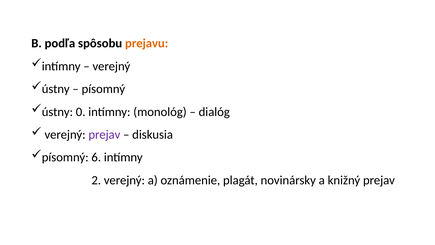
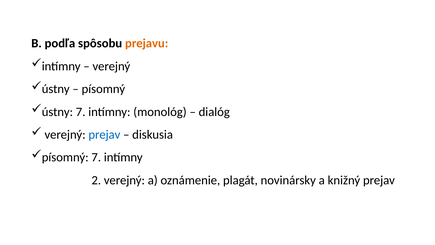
ústny 0: 0 -> 7 (81, 112)
prejav colour: purple -> blue (104, 134)
písomný 6: 6 -> 7 (96, 157)
